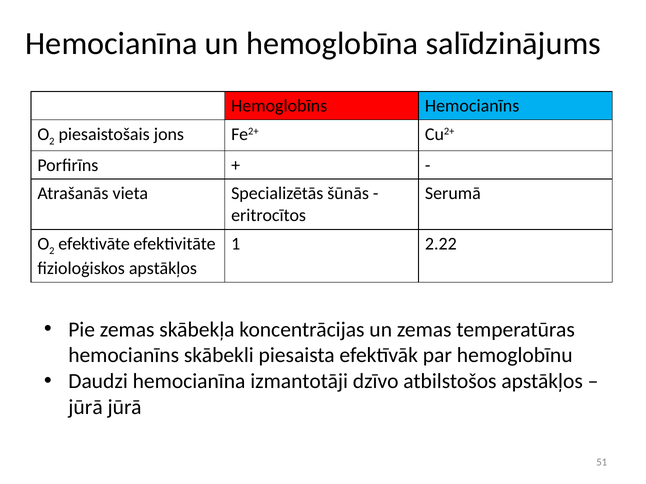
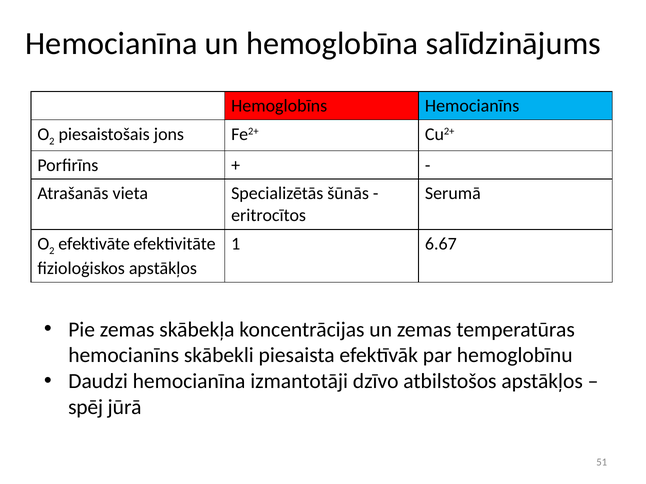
2.22: 2.22 -> 6.67 (441, 244)
jūrā: jūrā -> spēj (86, 407)
